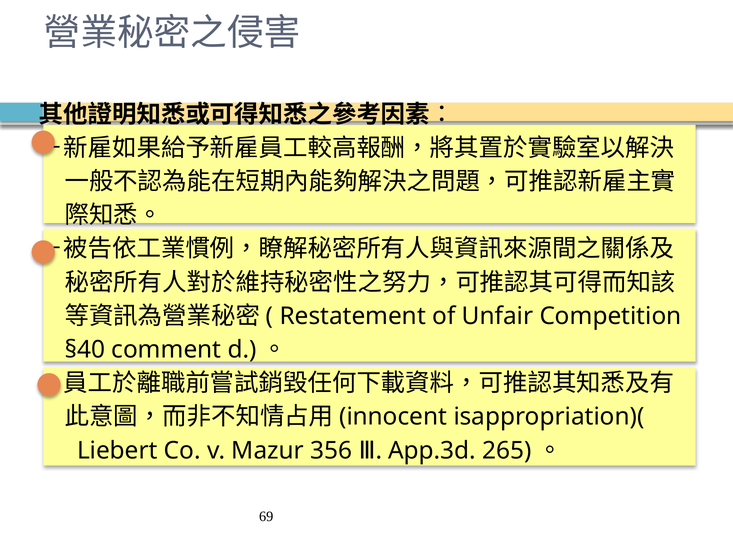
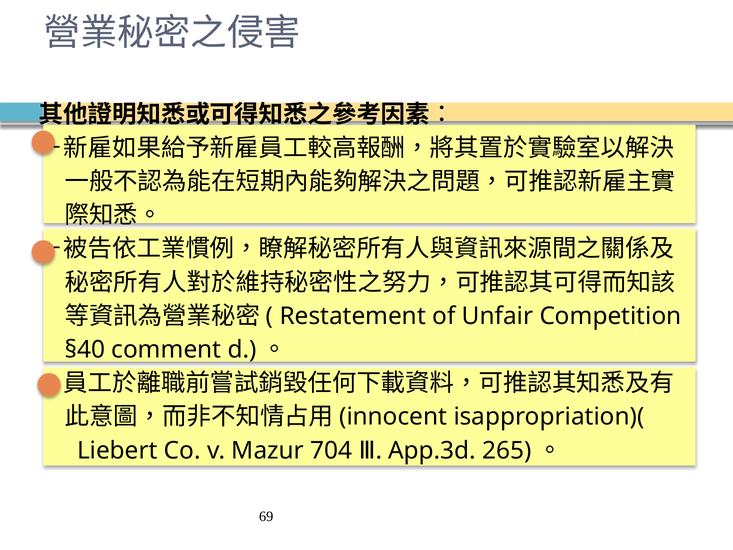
356: 356 -> 704 (331, 450)
